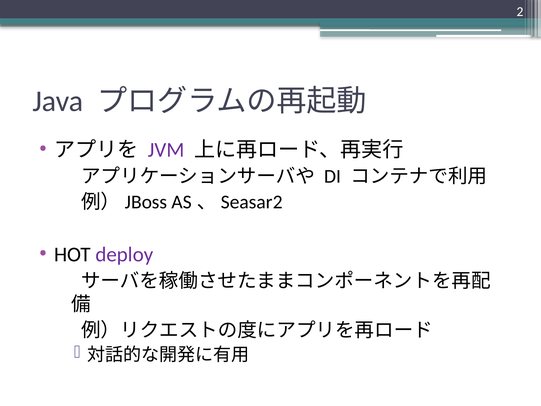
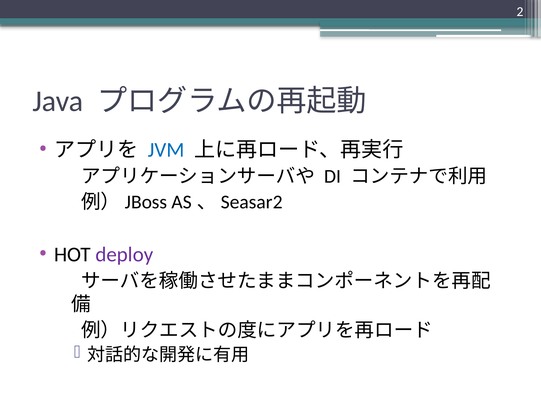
JVM colour: purple -> blue (166, 150)
